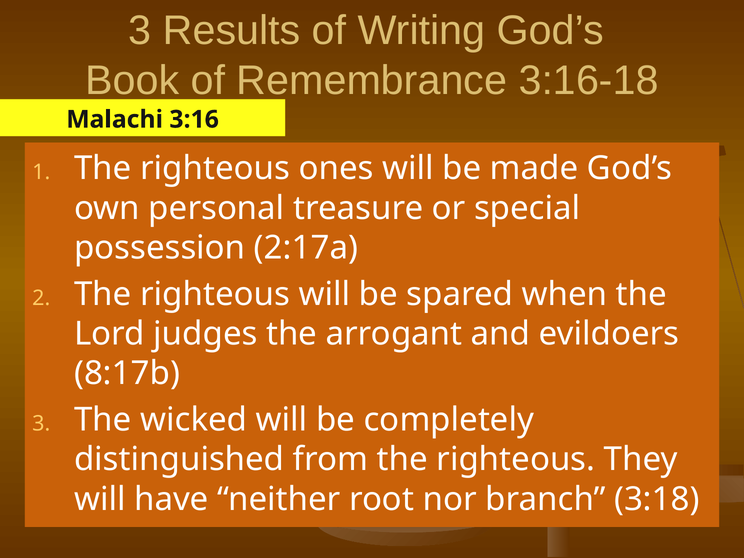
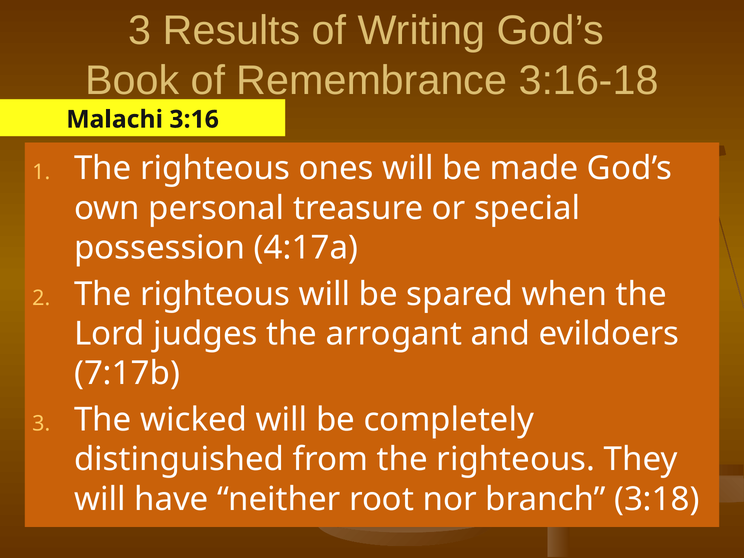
2:17a: 2:17a -> 4:17a (306, 248)
8:17b: 8:17b -> 7:17b (127, 374)
